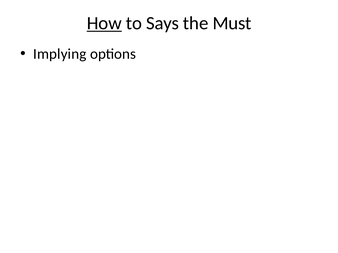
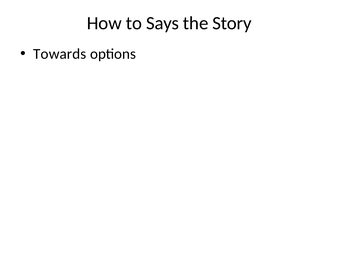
How underline: present -> none (104, 23)
Must: Must -> Story (232, 23)
Implying: Implying -> Towards (60, 54)
